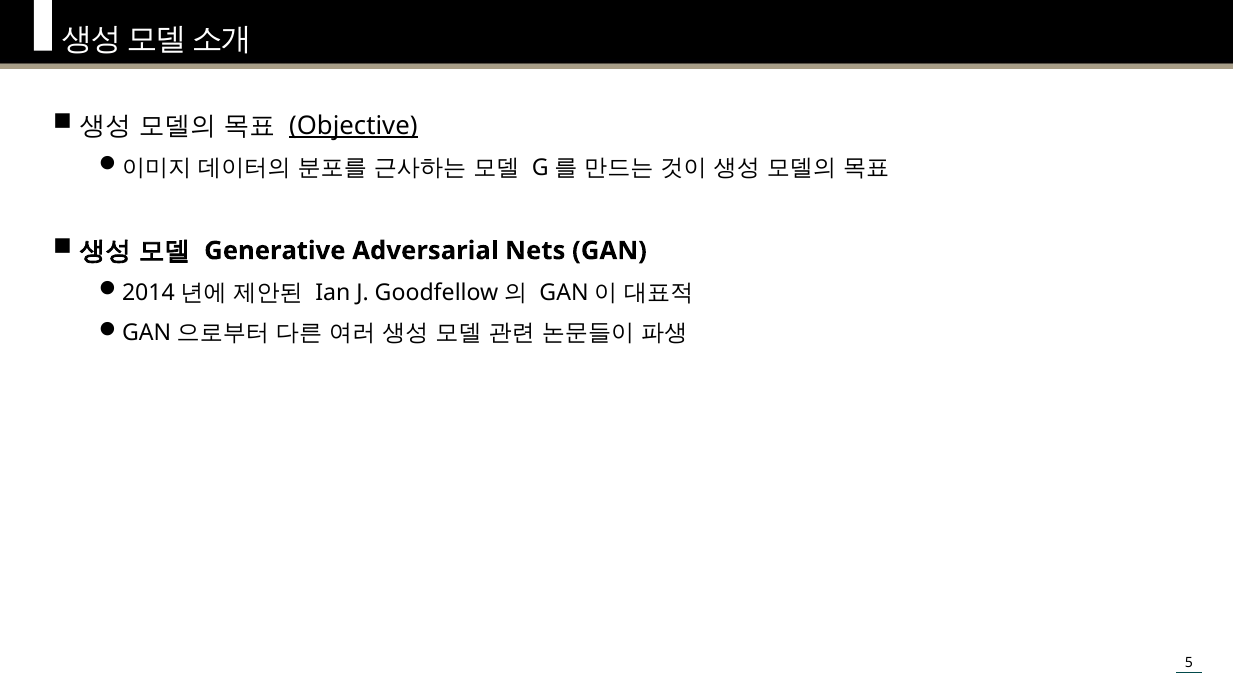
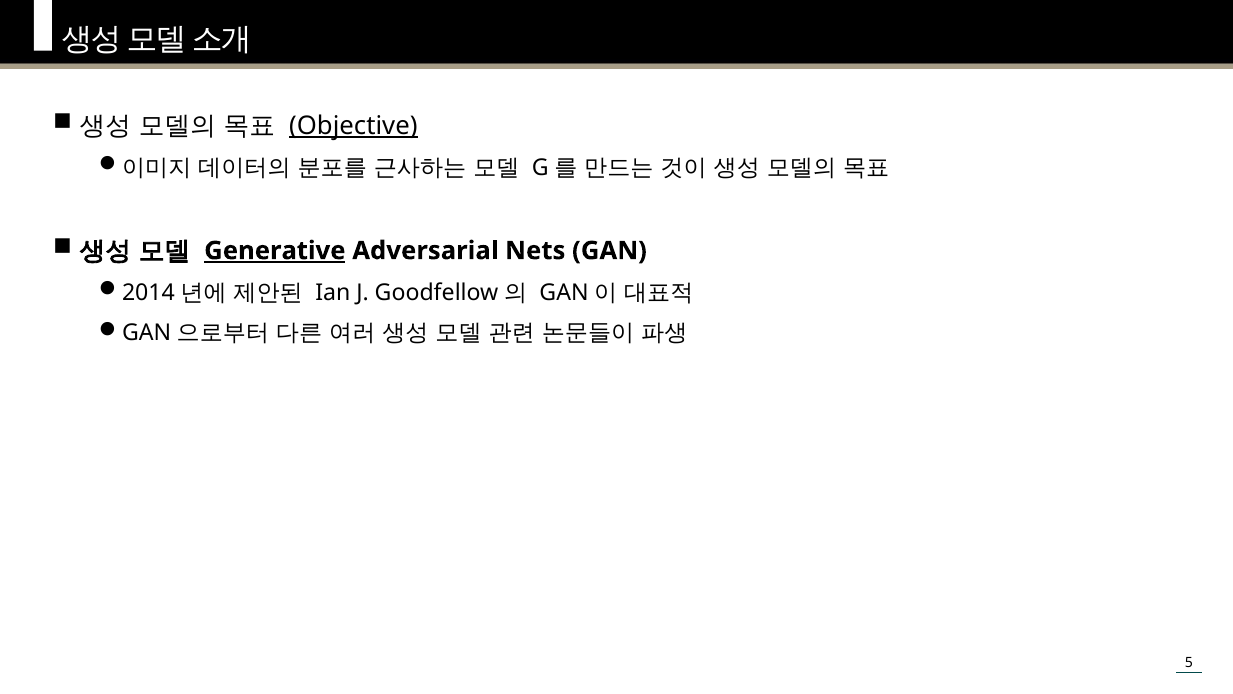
Generative underline: none -> present (275, 251)
